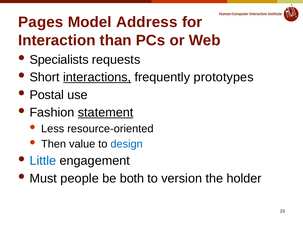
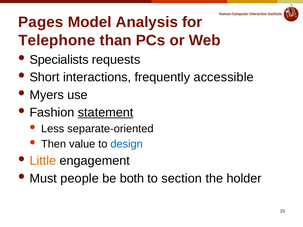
Address: Address -> Analysis (147, 22)
Interaction: Interaction -> Telephone (57, 40)
interactions underline: present -> none (97, 77)
prototypes: prototypes -> accessible (224, 77)
Postal: Postal -> Myers (47, 95)
resource-oriented: resource-oriented -> separate-oriented (110, 129)
Little colour: blue -> orange (43, 161)
version: version -> section (182, 179)
